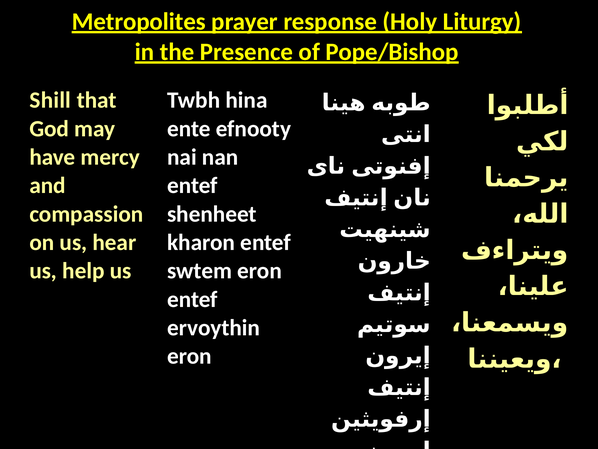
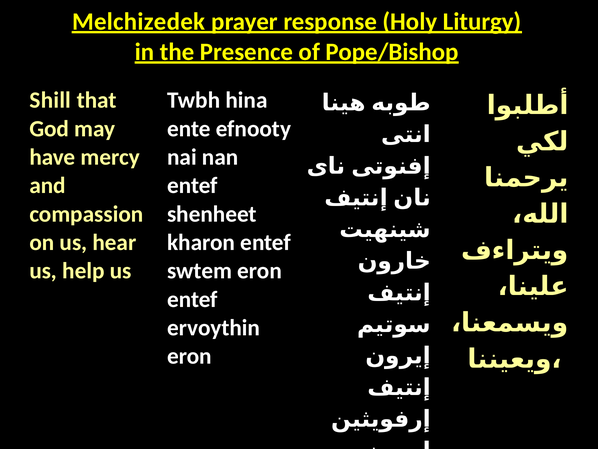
Metropolites: Metropolites -> Melchizedek (139, 21)
